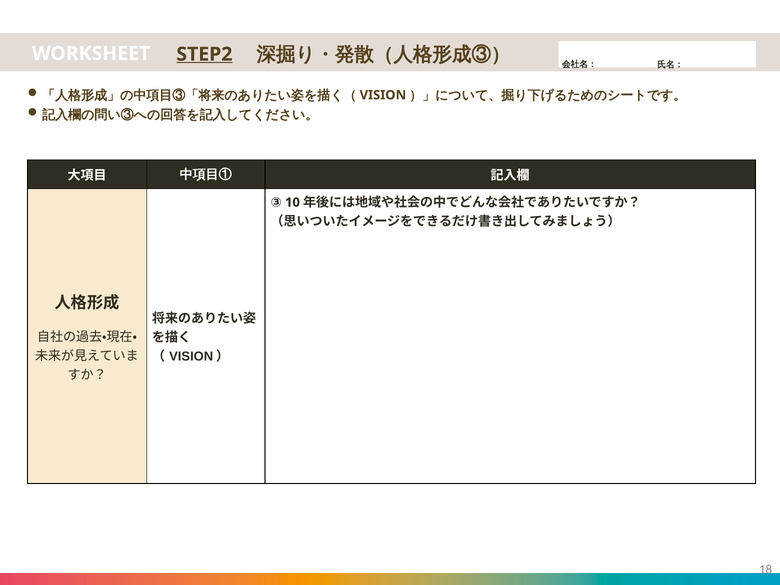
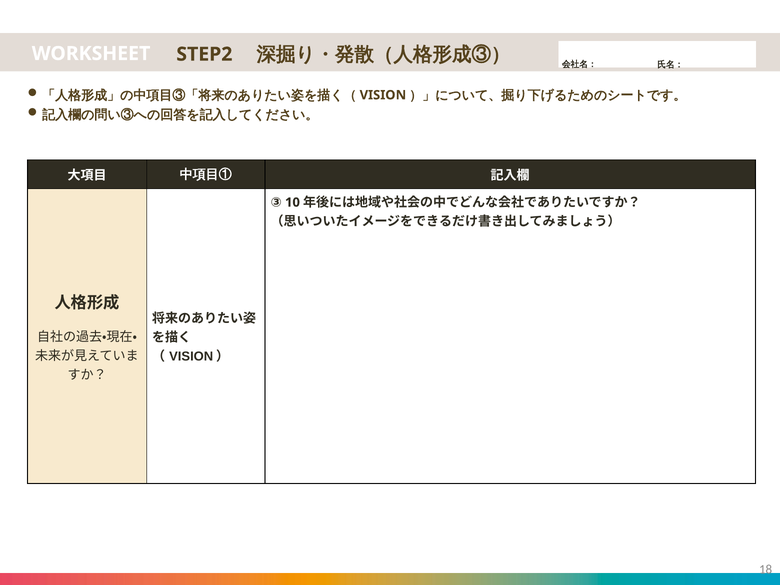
STEP2 underline: present -> none (204, 54)
